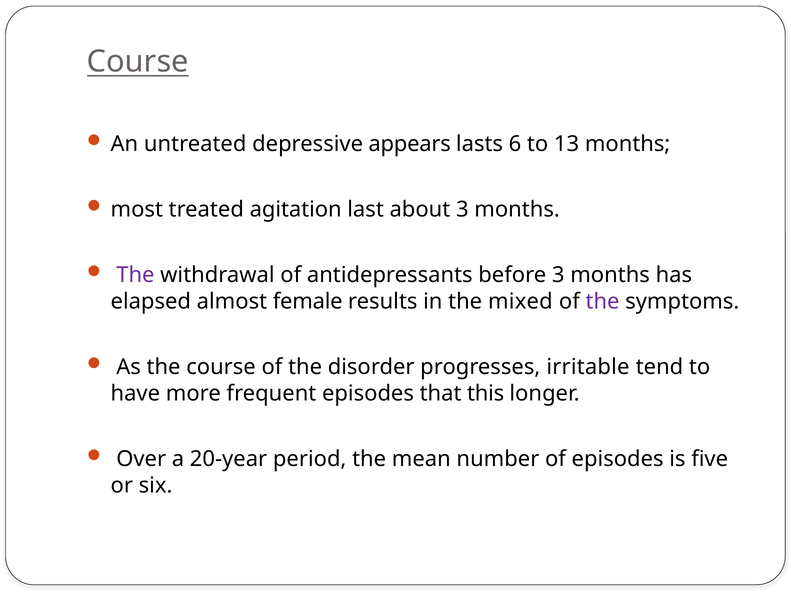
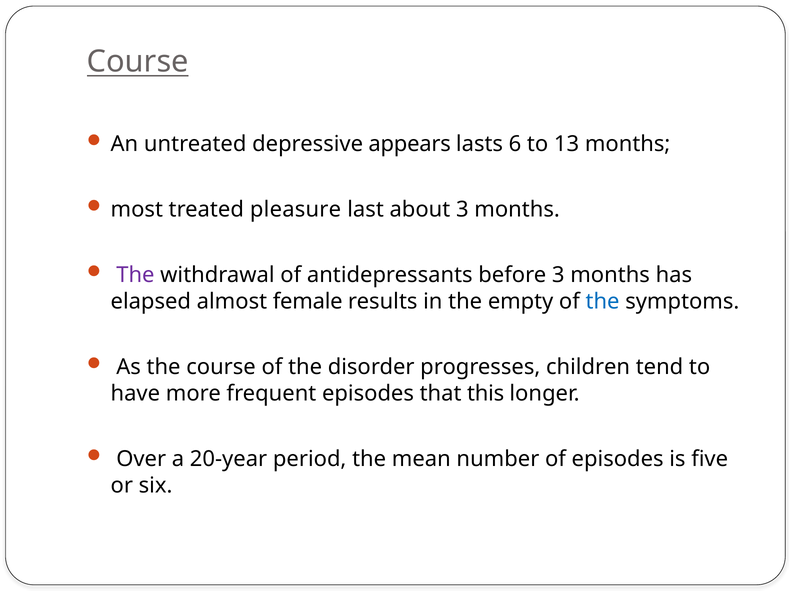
agitation: agitation -> pleasure (296, 209)
mixed: mixed -> empty (521, 301)
the colour: purple -> blue (603, 301)
irritable: irritable -> children (588, 367)
